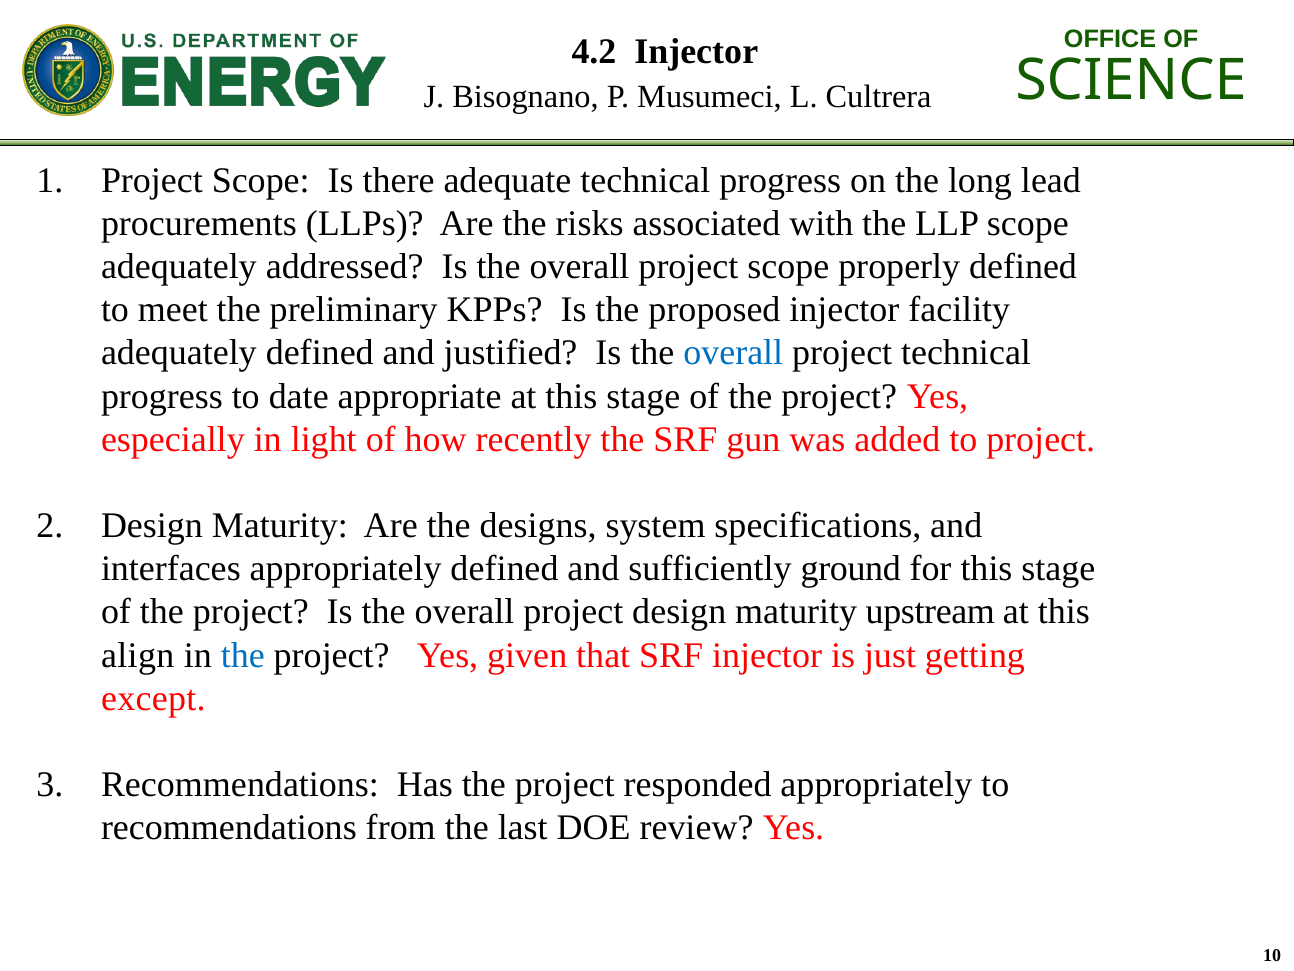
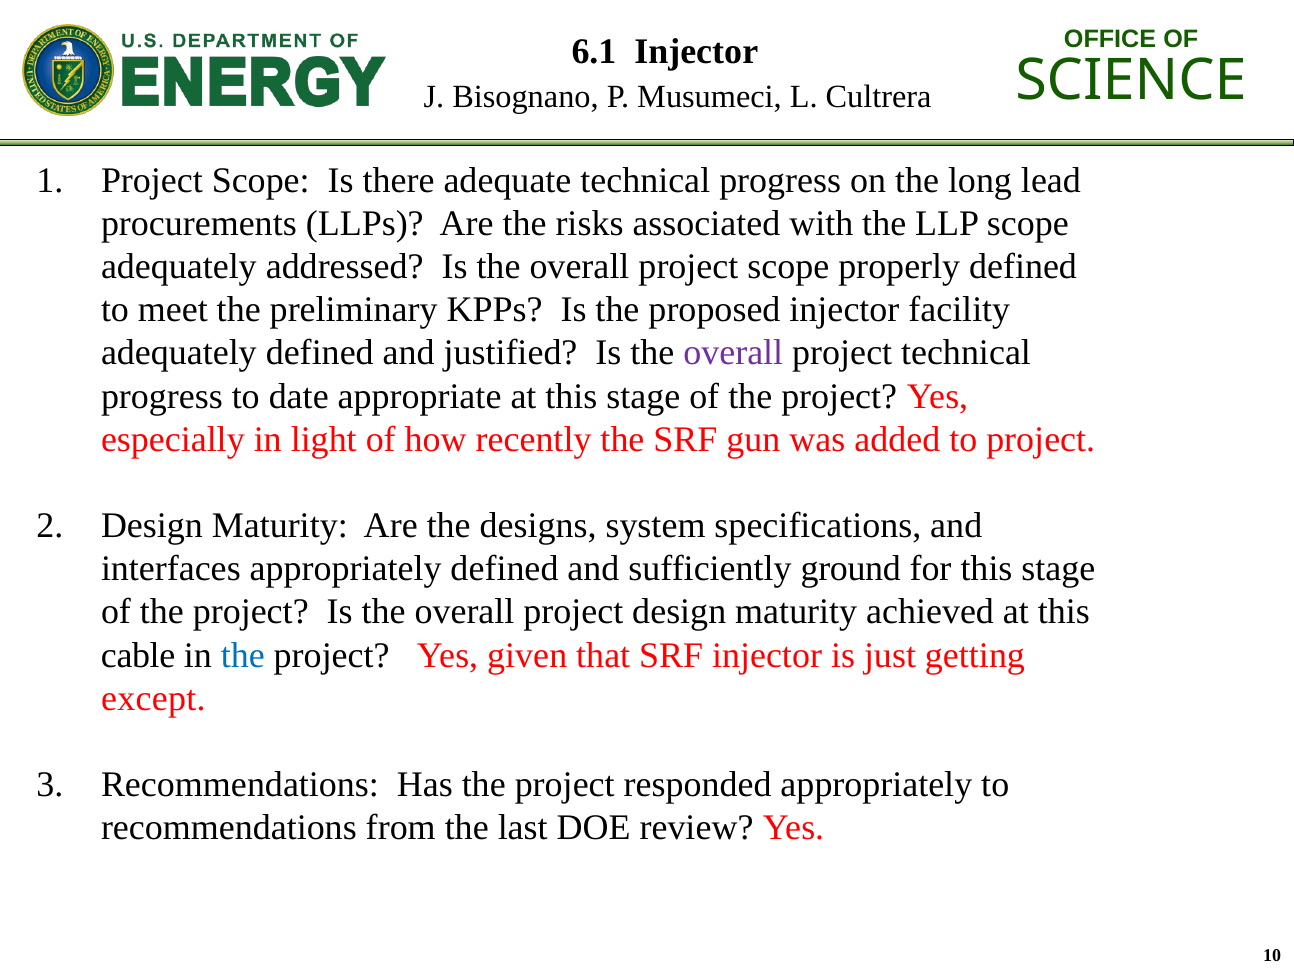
4.2: 4.2 -> 6.1 (594, 52)
overall colour: blue -> purple (733, 353)
upstream: upstream -> achieved (930, 612)
align: align -> cable (138, 655)
